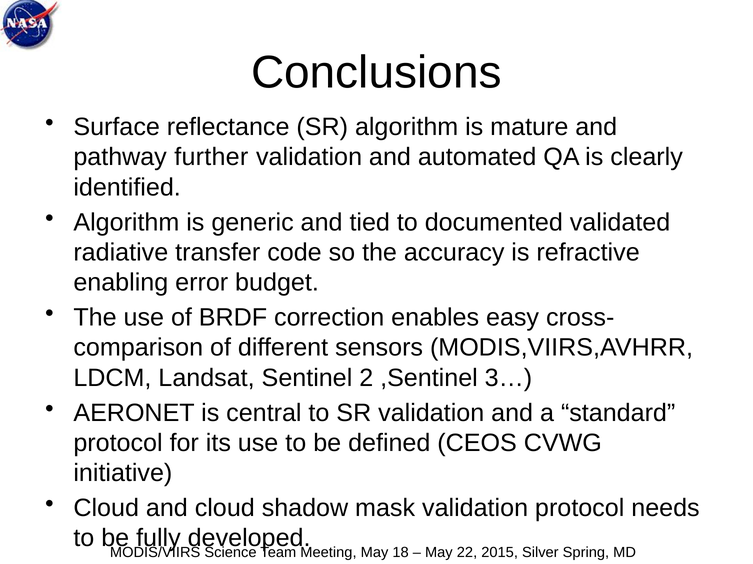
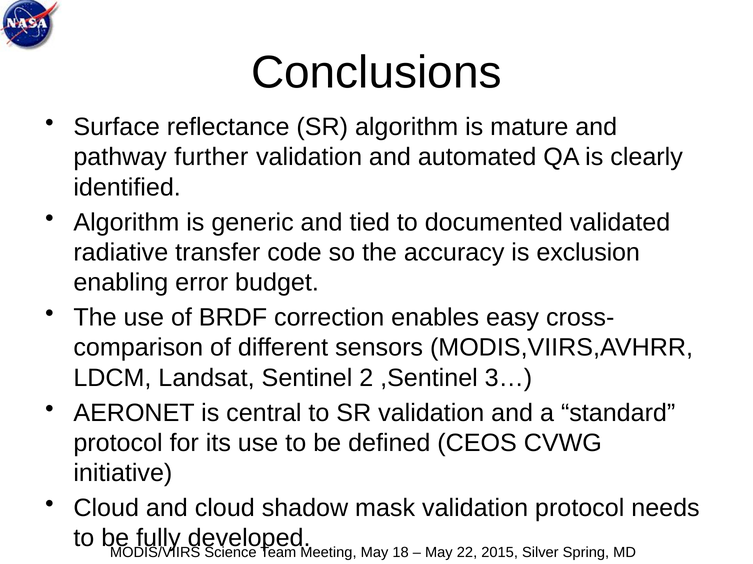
refractive: refractive -> exclusion (588, 253)
